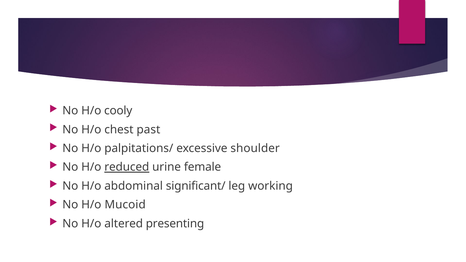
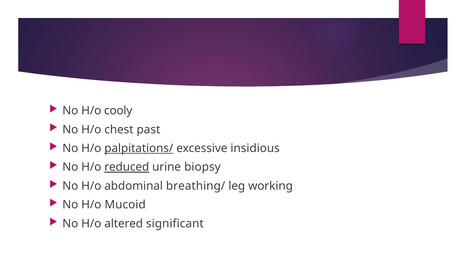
palpitations/ underline: none -> present (139, 148)
shoulder: shoulder -> insidious (255, 148)
female: female -> biopsy (202, 167)
significant/: significant/ -> breathing/ (196, 186)
presenting: presenting -> significant (175, 224)
